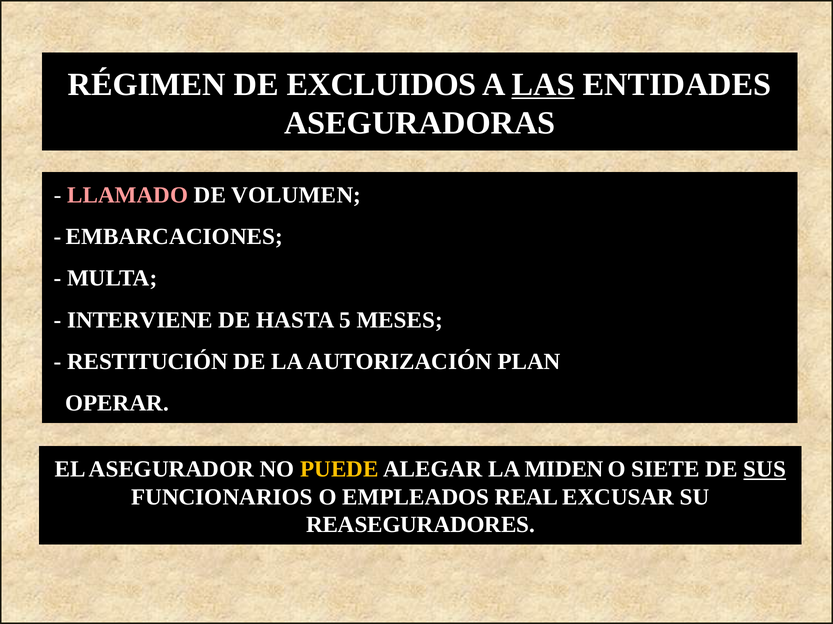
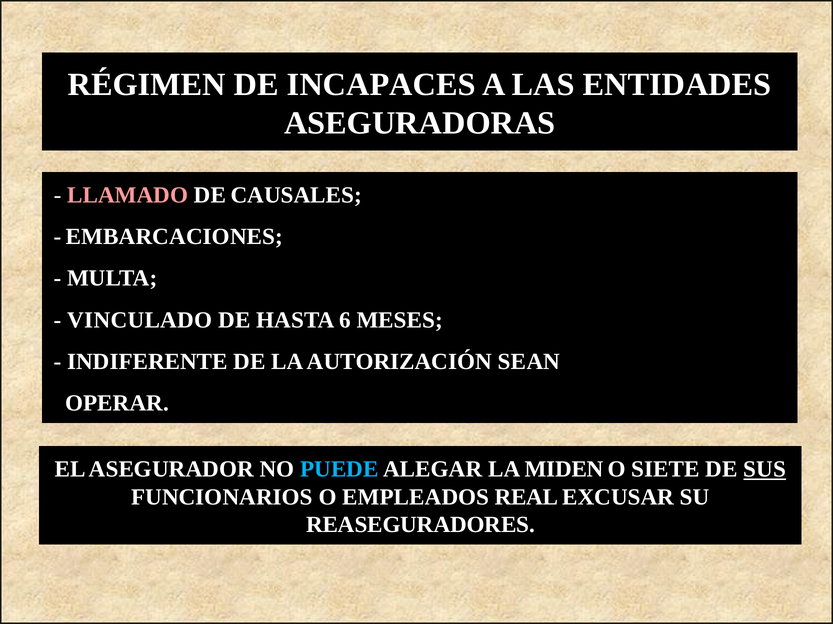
EXCLUIDOS: EXCLUIDOS -> INCAPACES (381, 84)
LAS underline: present -> none (543, 84)
VOLUMEN: VOLUMEN -> CAUSALES (296, 195)
INTERVIENE: INTERVIENE -> VINCULADO (140, 320)
5: 5 -> 6 (345, 320)
RESTITUCIÓN: RESTITUCIÓN -> INDIFERENTE (147, 362)
PLAN: PLAN -> SEAN (529, 362)
PUEDE colour: yellow -> light blue (339, 470)
